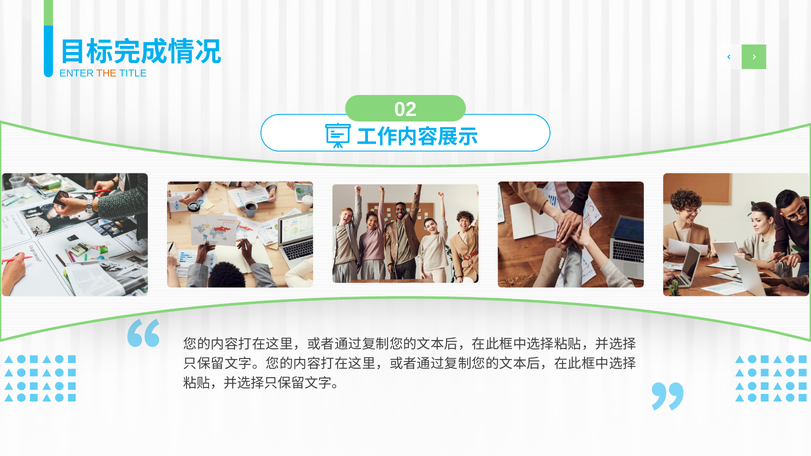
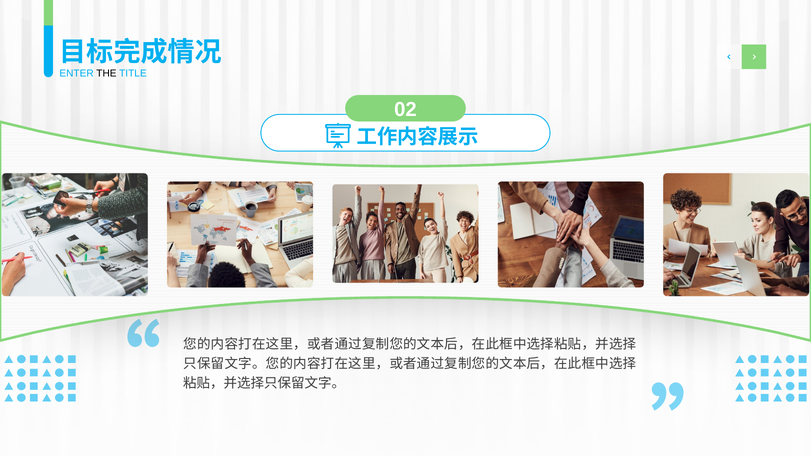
THE colour: orange -> black (106, 73)
